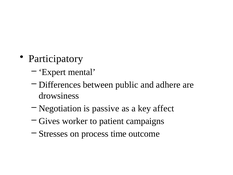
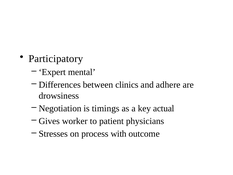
public: public -> clinics (127, 85)
passive: passive -> timings (106, 108)
affect: affect -> actual (164, 108)
campaigns: campaigns -> physicians (145, 121)
time: time -> with (119, 134)
